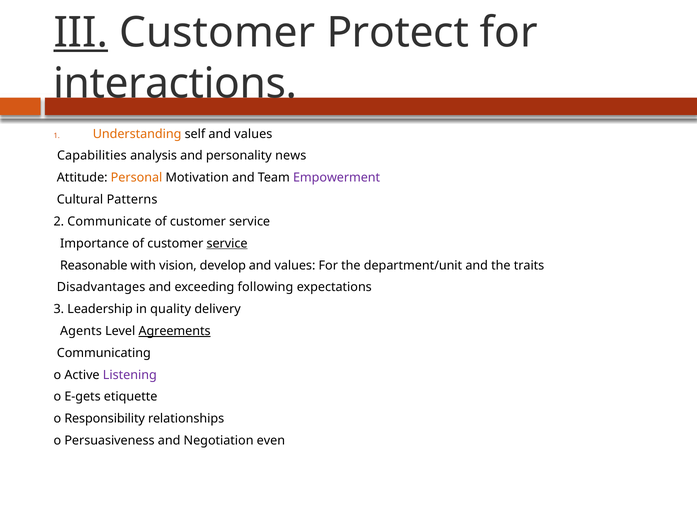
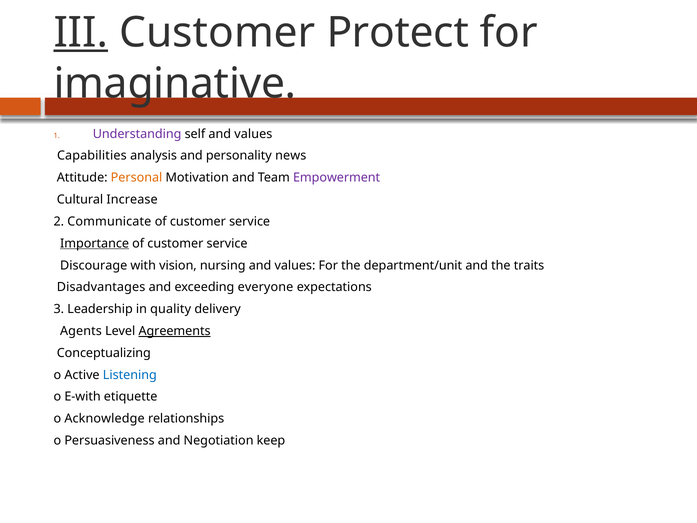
interactions: interactions -> imaginative (175, 84)
Understanding colour: orange -> purple (137, 134)
Patterns: Patterns -> Increase (132, 200)
Importance underline: none -> present (95, 243)
service underline: present -> none (227, 243)
Reasonable: Reasonable -> Discourage (94, 265)
develop: develop -> nursing (223, 265)
following: following -> everyone (265, 287)
Communicating: Communicating -> Conceptualizing (104, 353)
Listening colour: purple -> blue (130, 375)
E-gets: E-gets -> E-with (83, 397)
Responsibility: Responsibility -> Acknowledge (105, 419)
even: even -> keep (271, 440)
